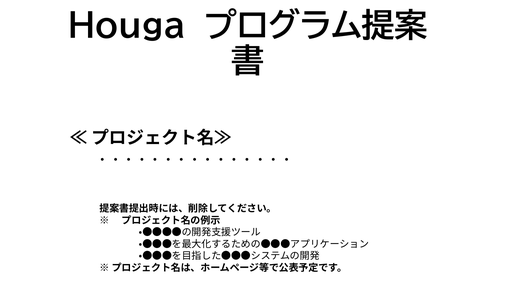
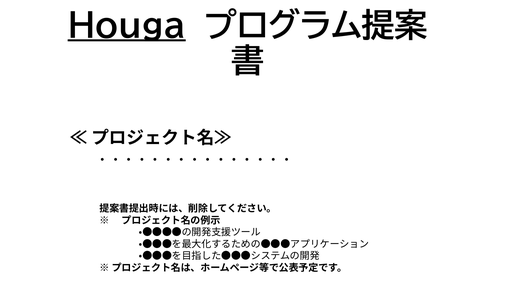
Houga underline: none -> present (127, 26)
